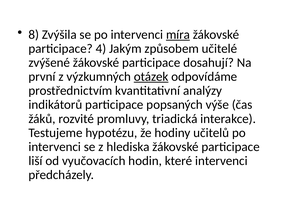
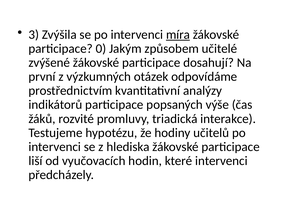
8: 8 -> 3 (34, 35)
4: 4 -> 0 (101, 49)
otázek underline: present -> none (151, 77)
